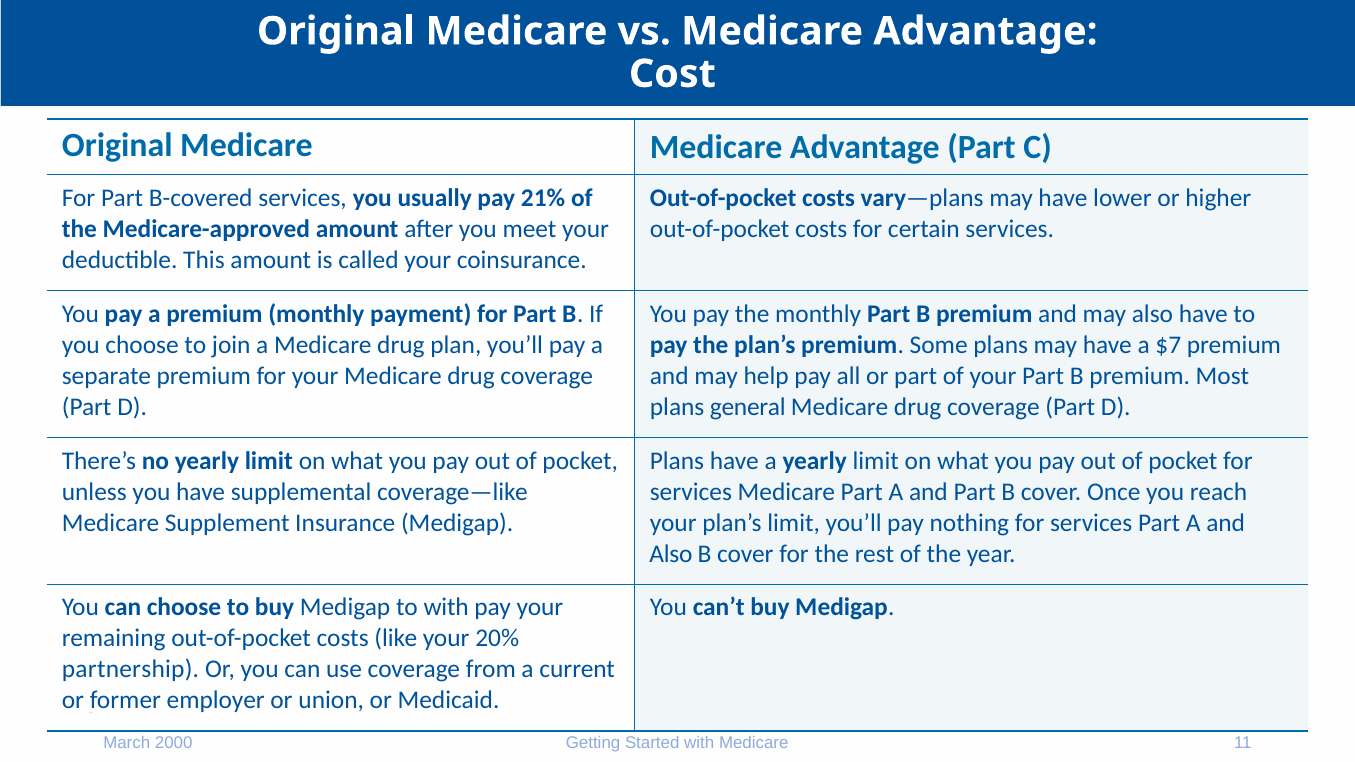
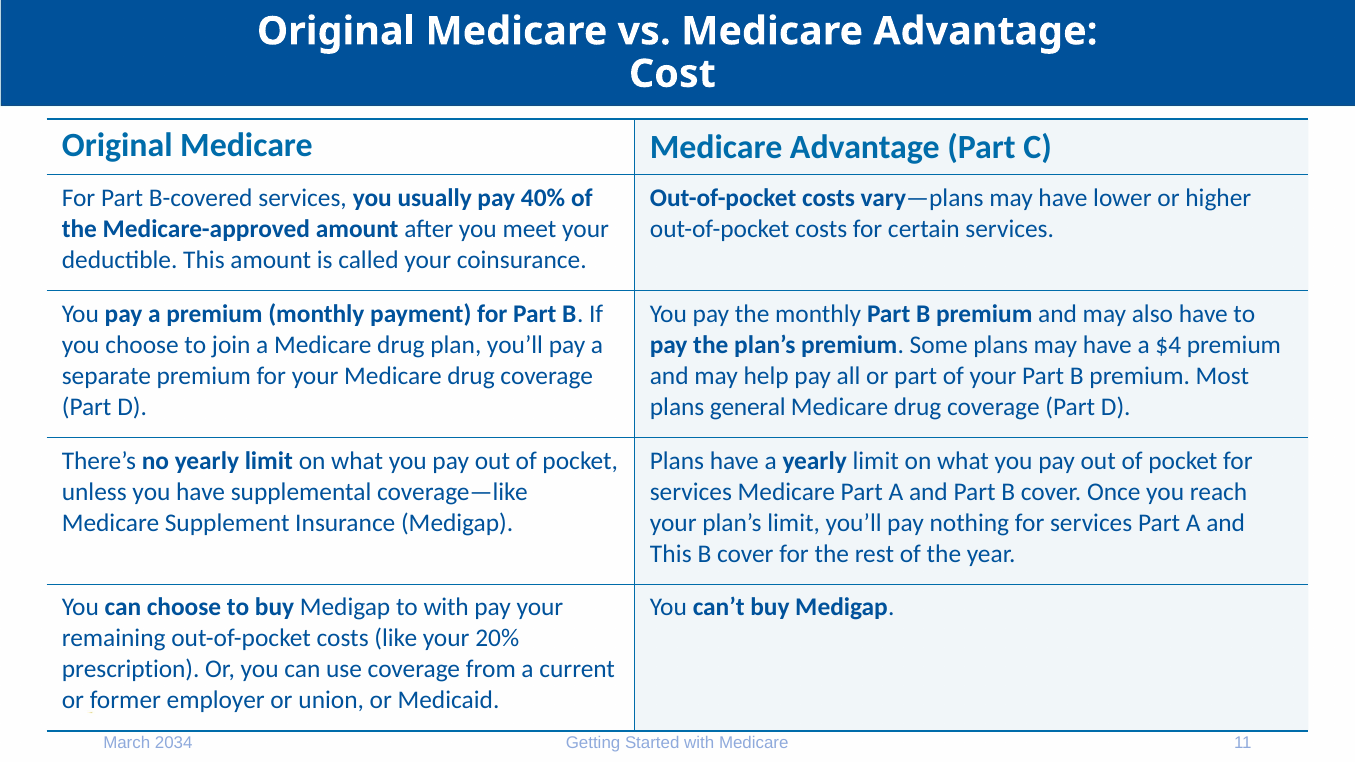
21%: 21% -> 40% (543, 198)
$7: $7 -> $4 (1168, 345)
Also: Also -> This (671, 554)
partnership: partnership -> prescription (131, 670)
2000: 2000 -> 2034 (174, 743)
